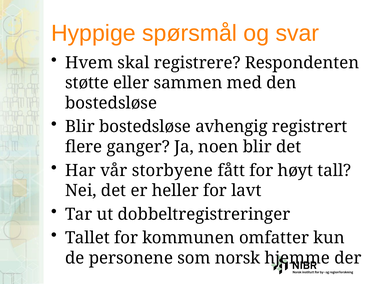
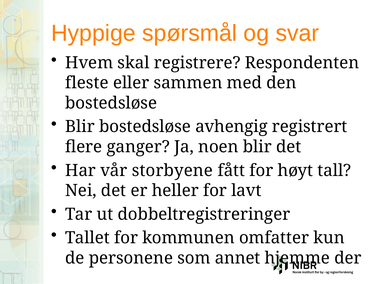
støtte: støtte -> fleste (87, 83)
norsk: norsk -> annet (238, 258)
